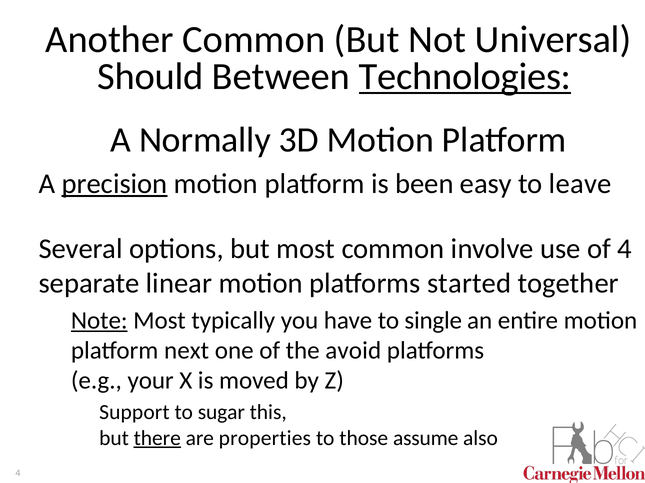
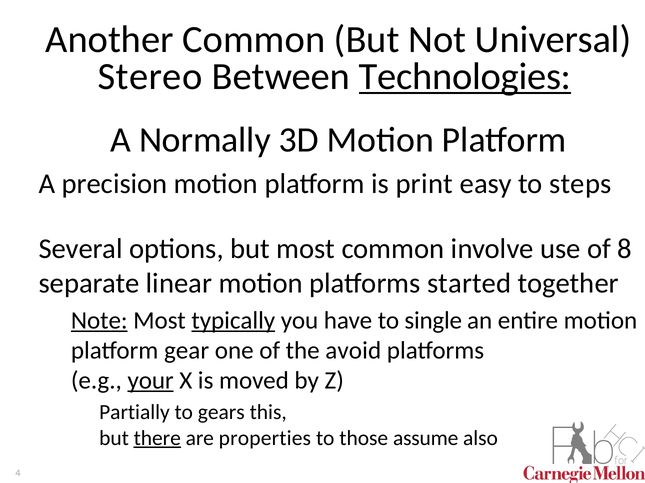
Should: Should -> Stereo (150, 77)
precision underline: present -> none (115, 184)
been: been -> print (424, 184)
leave: leave -> steps (580, 184)
of 4: 4 -> 8 (625, 249)
typically underline: none -> present (233, 321)
next: next -> gear (187, 351)
your underline: none -> present (151, 381)
Support: Support -> Partially (134, 413)
sugar: sugar -> gears (221, 413)
